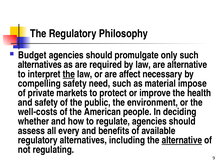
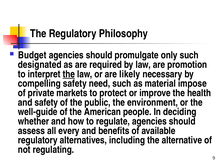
alternatives: alternatives -> designated (40, 65)
are alternative: alternative -> promotion (187, 65)
affect: affect -> likely (130, 74)
well-costs: well-costs -> well-guide (38, 112)
alternative underline: present -> none (182, 141)
